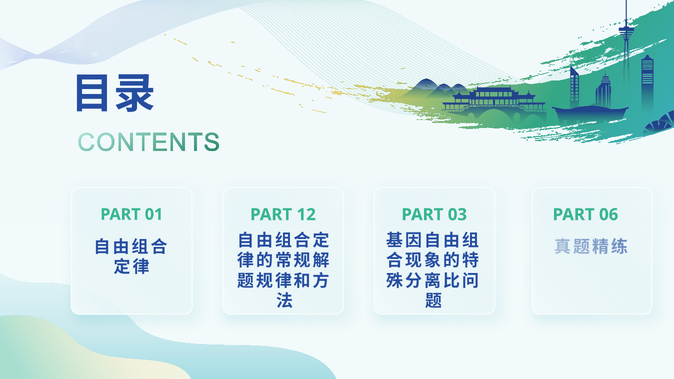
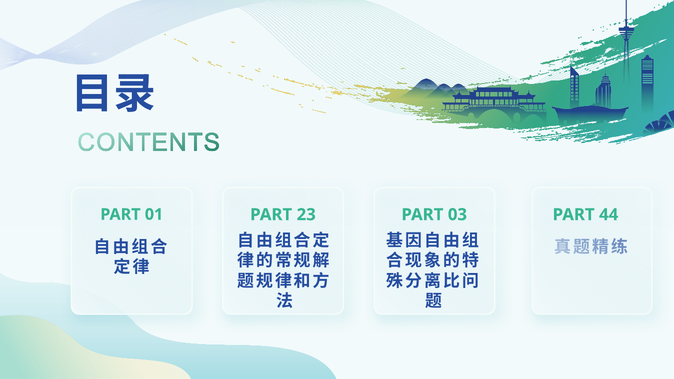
12: 12 -> 23 (306, 215)
06: 06 -> 44 (609, 215)
